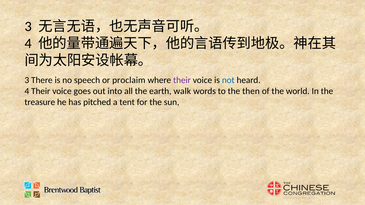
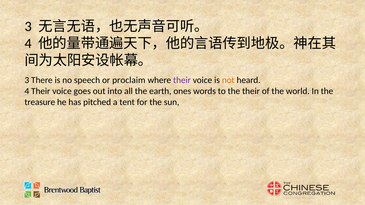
not colour: blue -> orange (228, 80)
walk: walk -> ones (182, 91)
the then: then -> their (251, 91)
